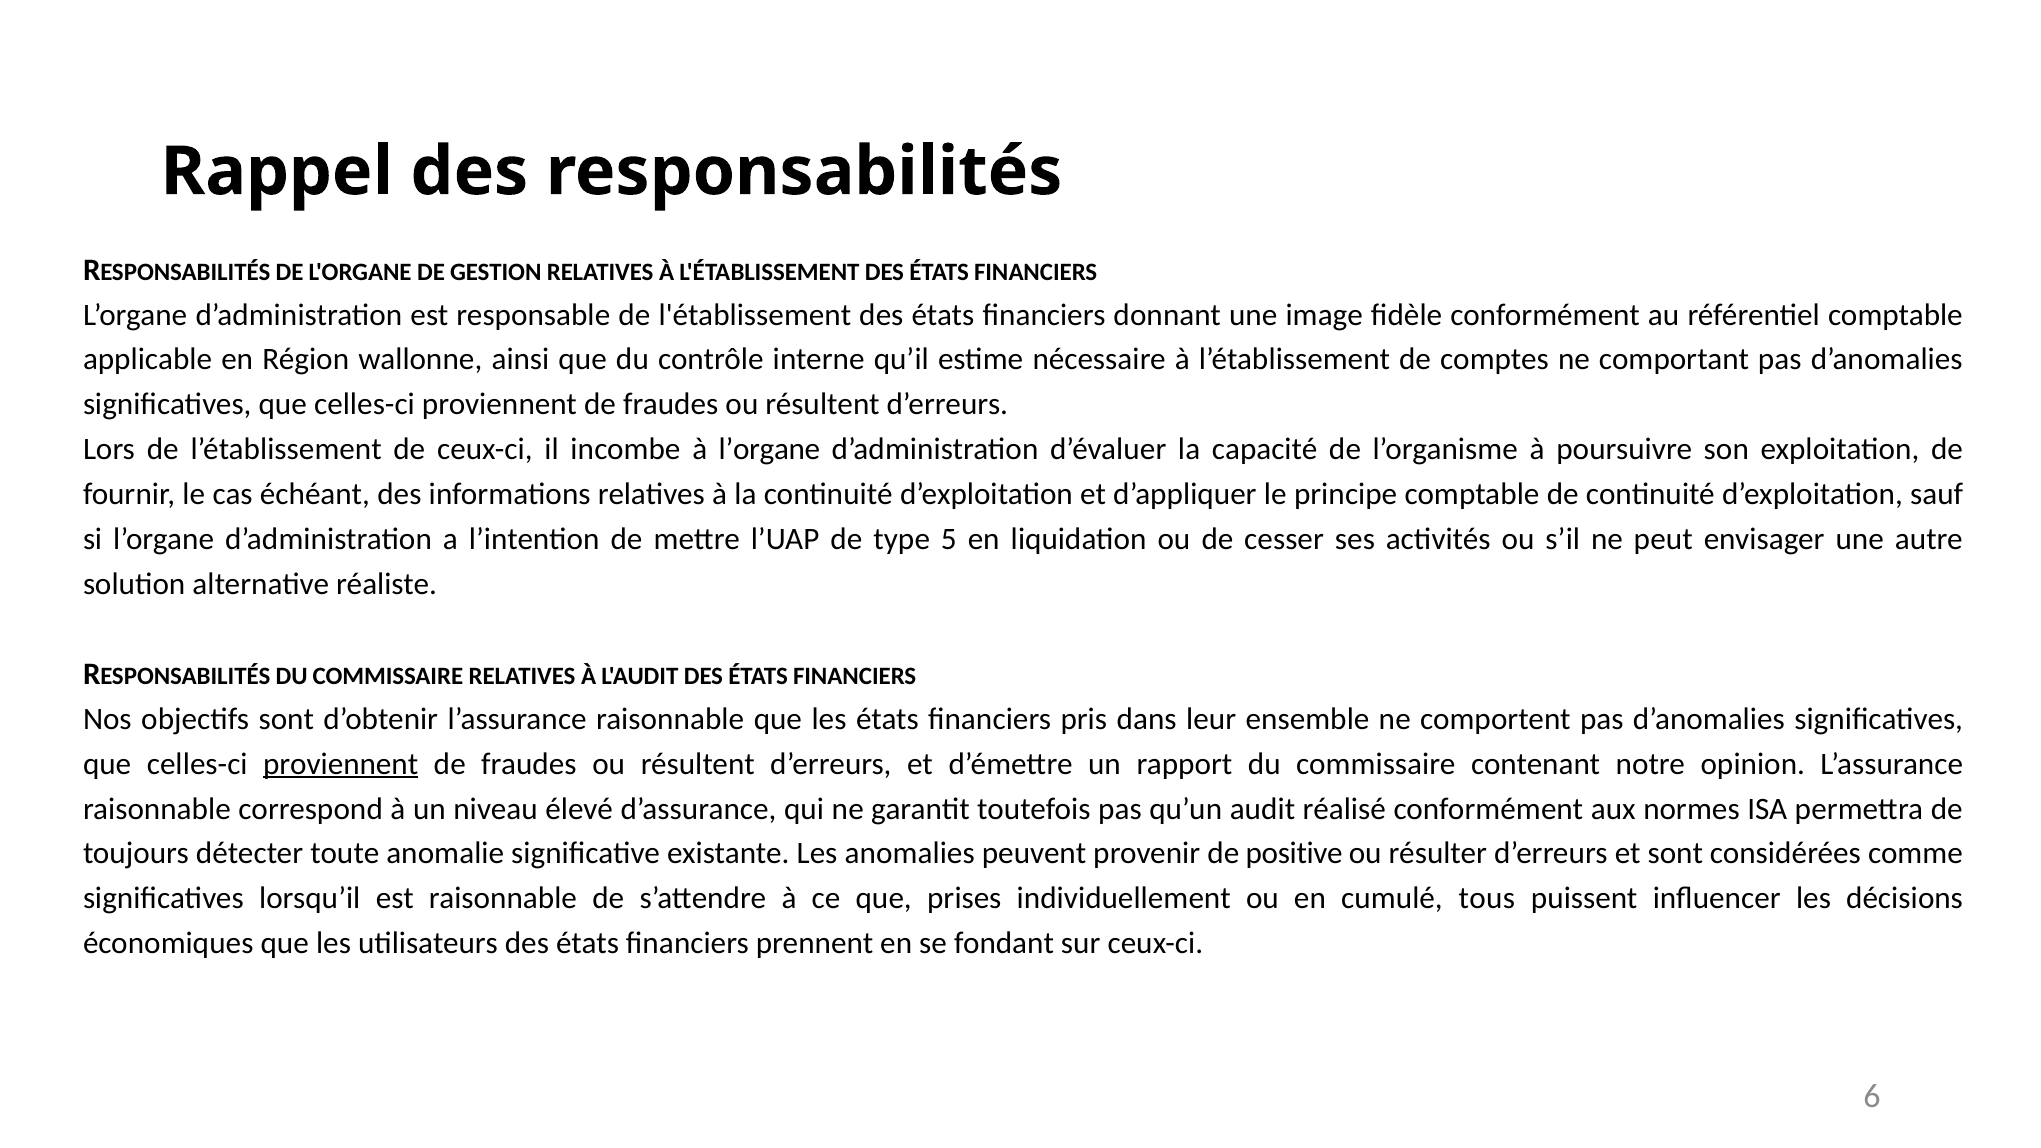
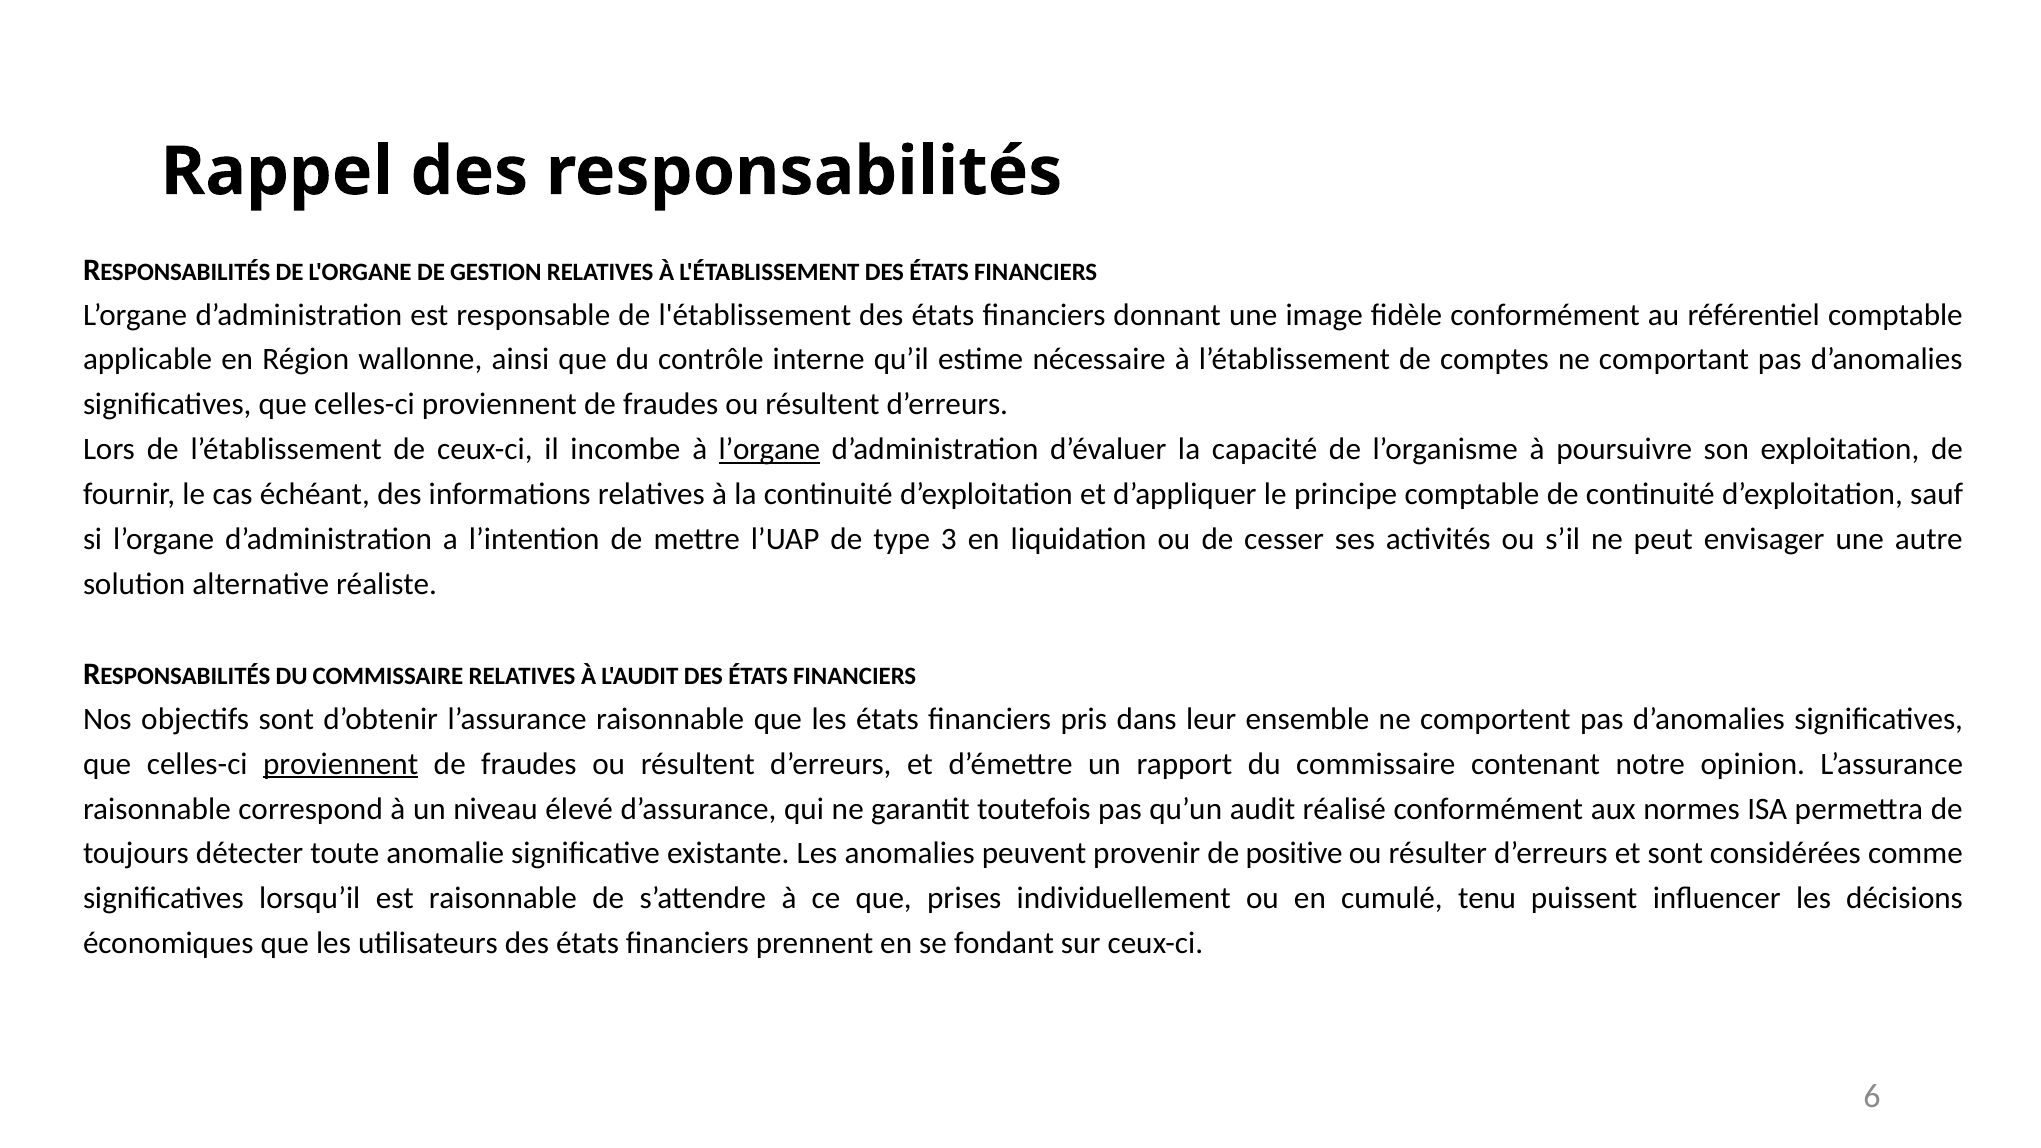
l’organe underline: none -> present (769, 449)
5: 5 -> 3 (949, 539)
tous: tous -> tenu (1487, 899)
